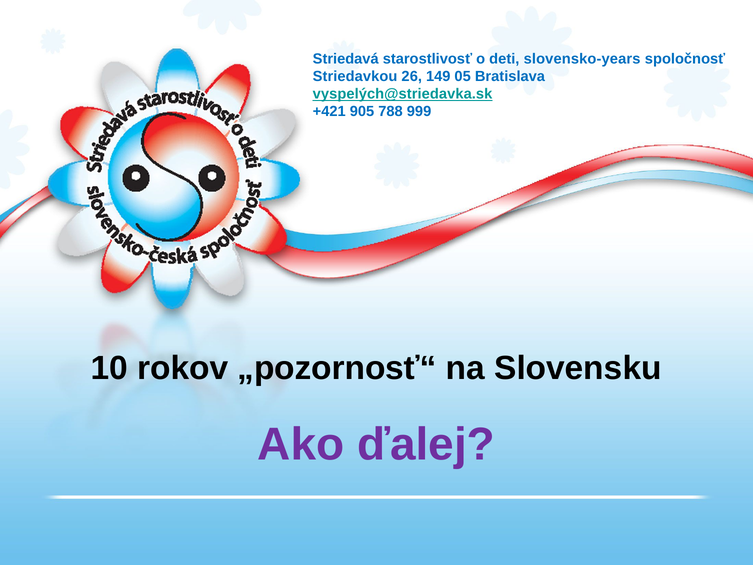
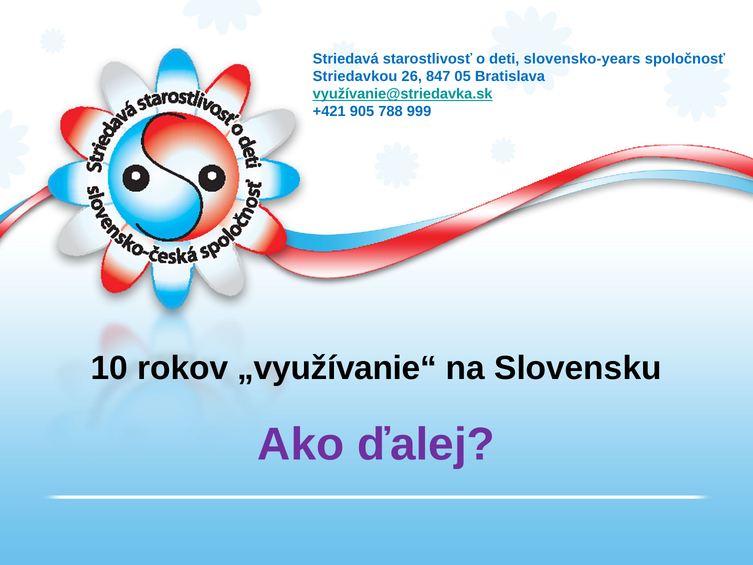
149: 149 -> 847 (438, 76)
vyspelých@striedavka.sk: vyspelých@striedavka.sk -> využívanie@striedavka.sk (403, 94)
„pozornosť“: „pozornosť“ -> „využívanie“ (337, 368)
